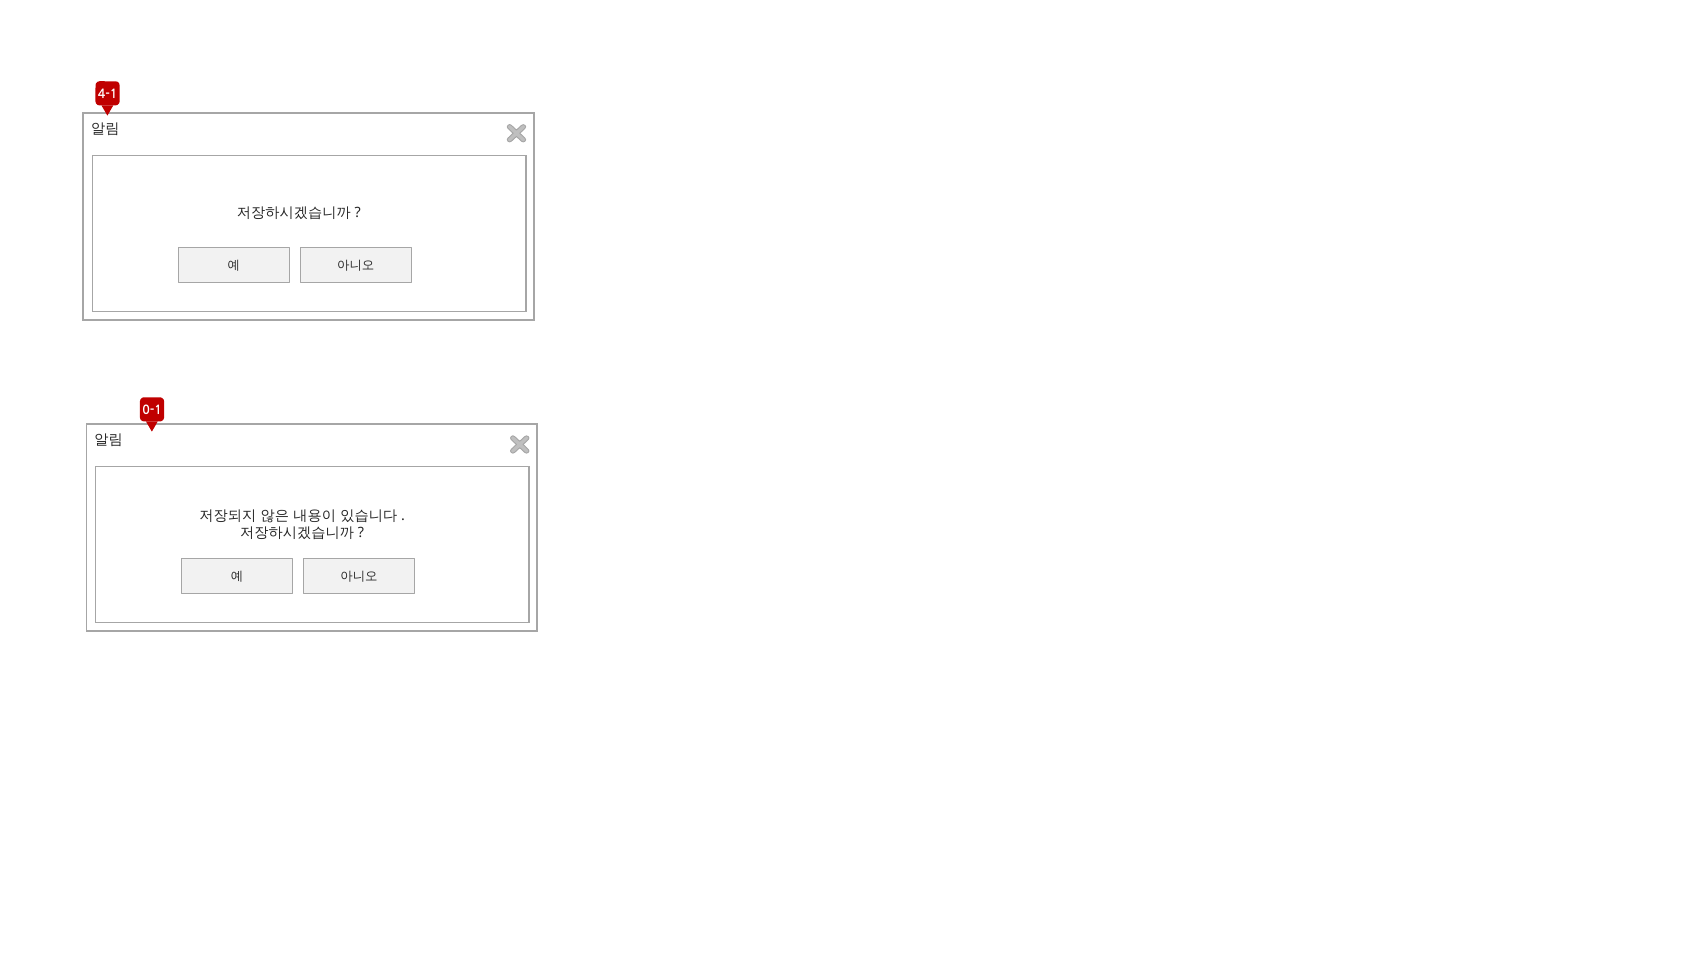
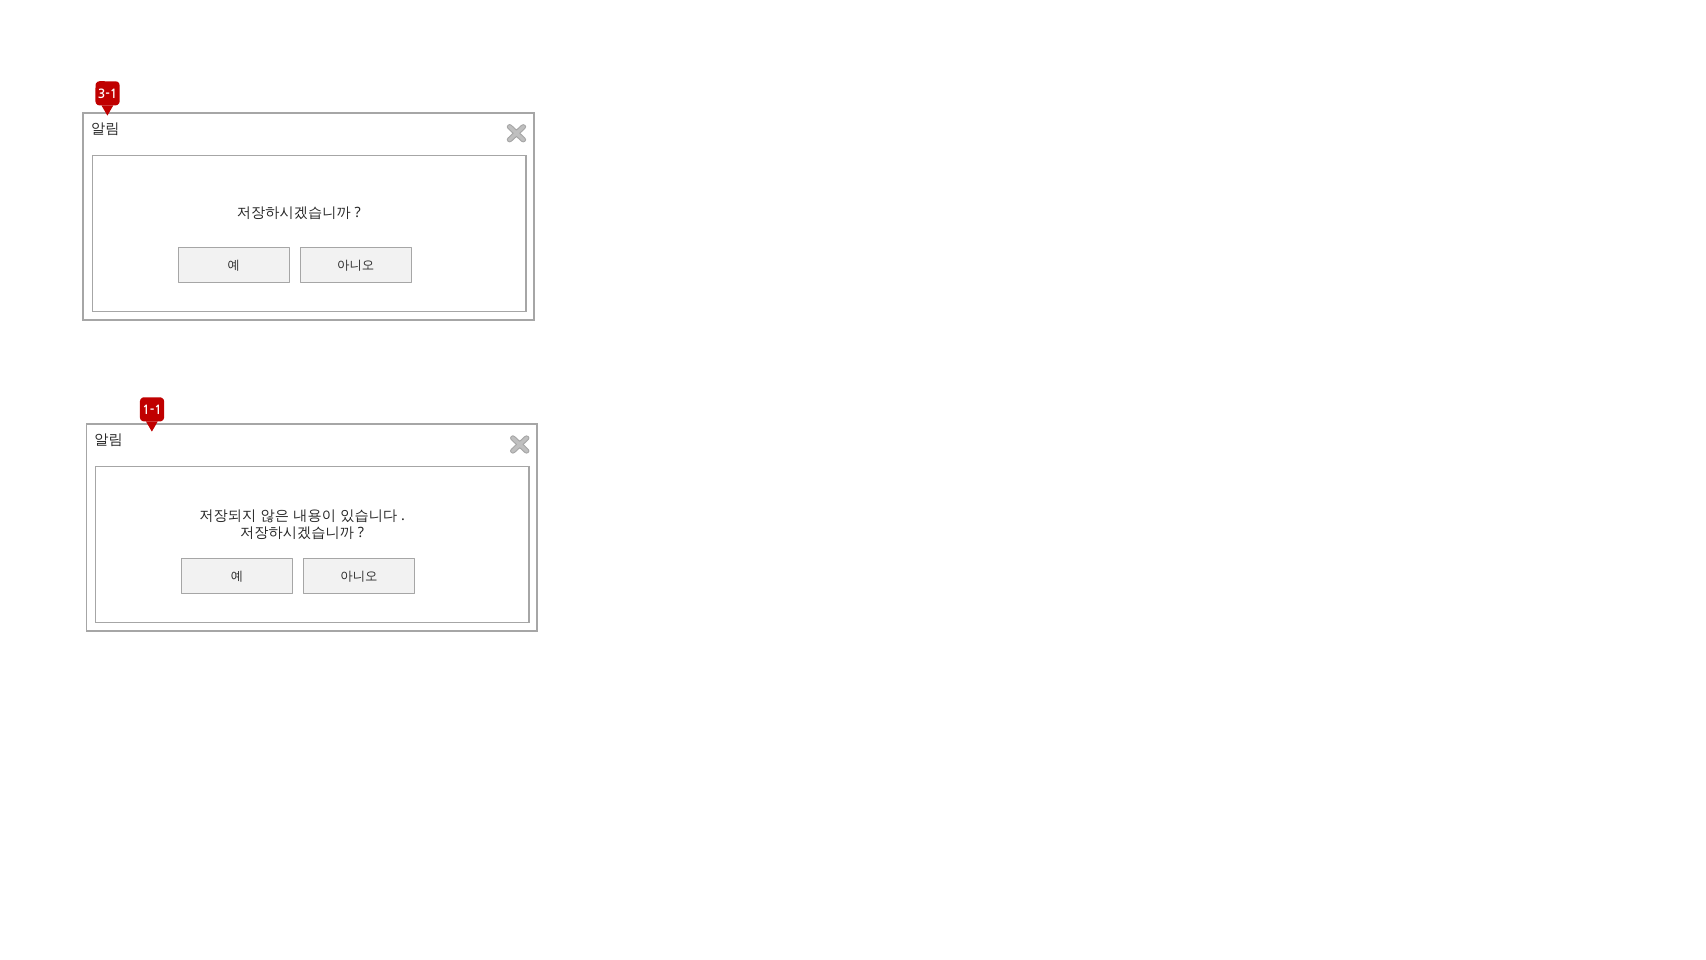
4-1: 4-1 -> 3-1 (108, 94)
0-1: 0-1 -> 1-1 (152, 410)
